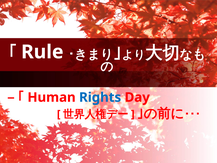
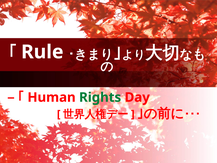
Rights colour: blue -> green (100, 97)
